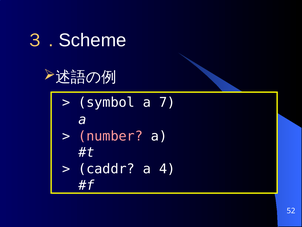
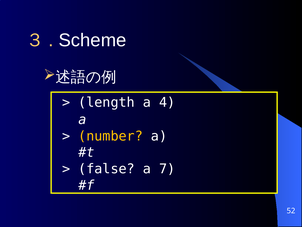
symbol: symbol -> length (107, 102)
7: 7 -> 4 (167, 102)
number colour: pink -> yellow (111, 136)
caddr: caddr -> false (107, 169)
4: 4 -> 7 (167, 169)
